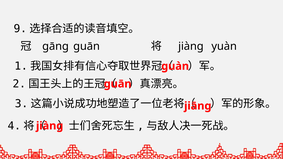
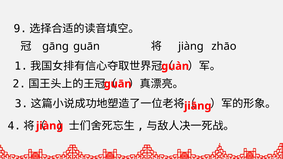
yuàn: yuàn -> zhāo (224, 46)
